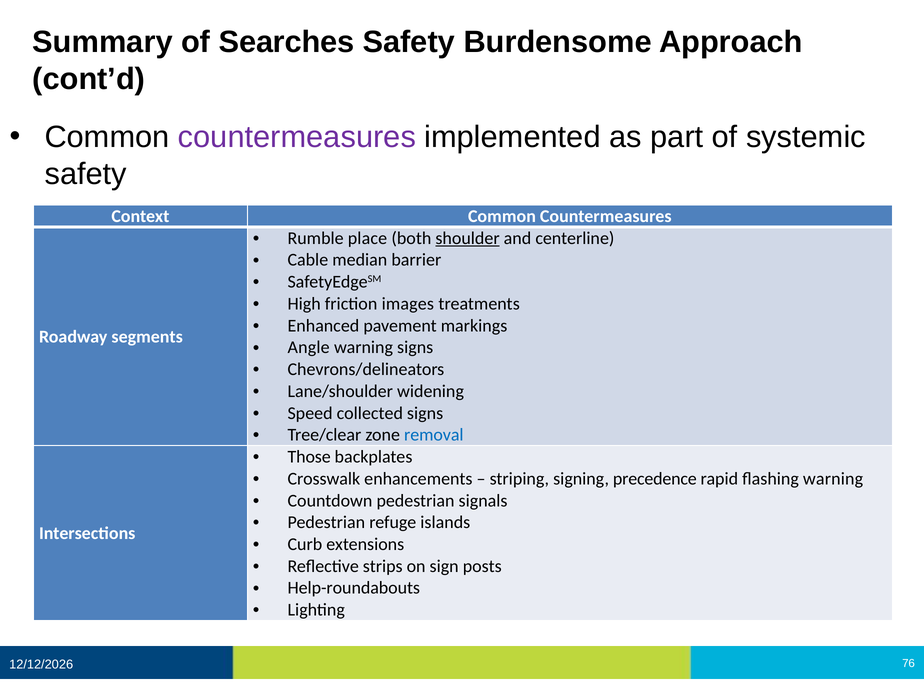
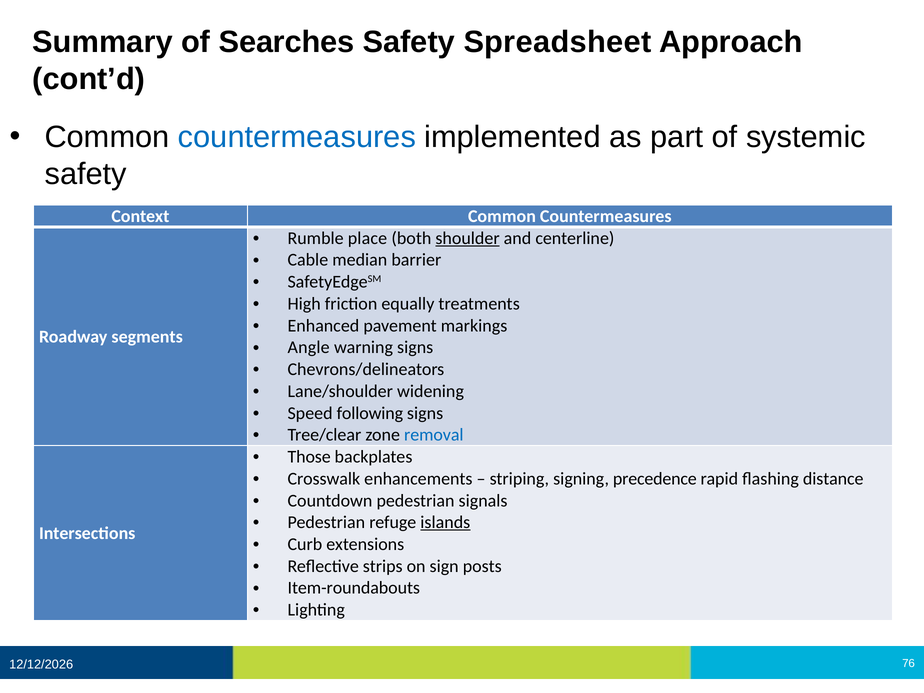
Burdensome: Burdensome -> Spreadsheet (557, 42)
countermeasures colour: purple -> blue (297, 137)
images: images -> equally (408, 304)
collected: collected -> following (370, 413)
flashing warning: warning -> distance (833, 479)
islands underline: none -> present (445, 522)
Help-roundabouts: Help-roundabouts -> Item-roundabouts (354, 588)
